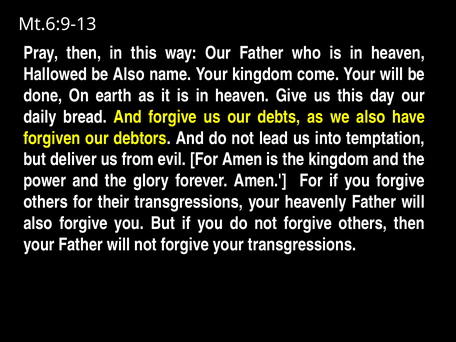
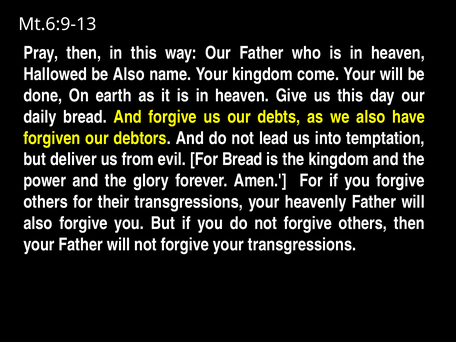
For Amen: Amen -> Bread (242, 159)
